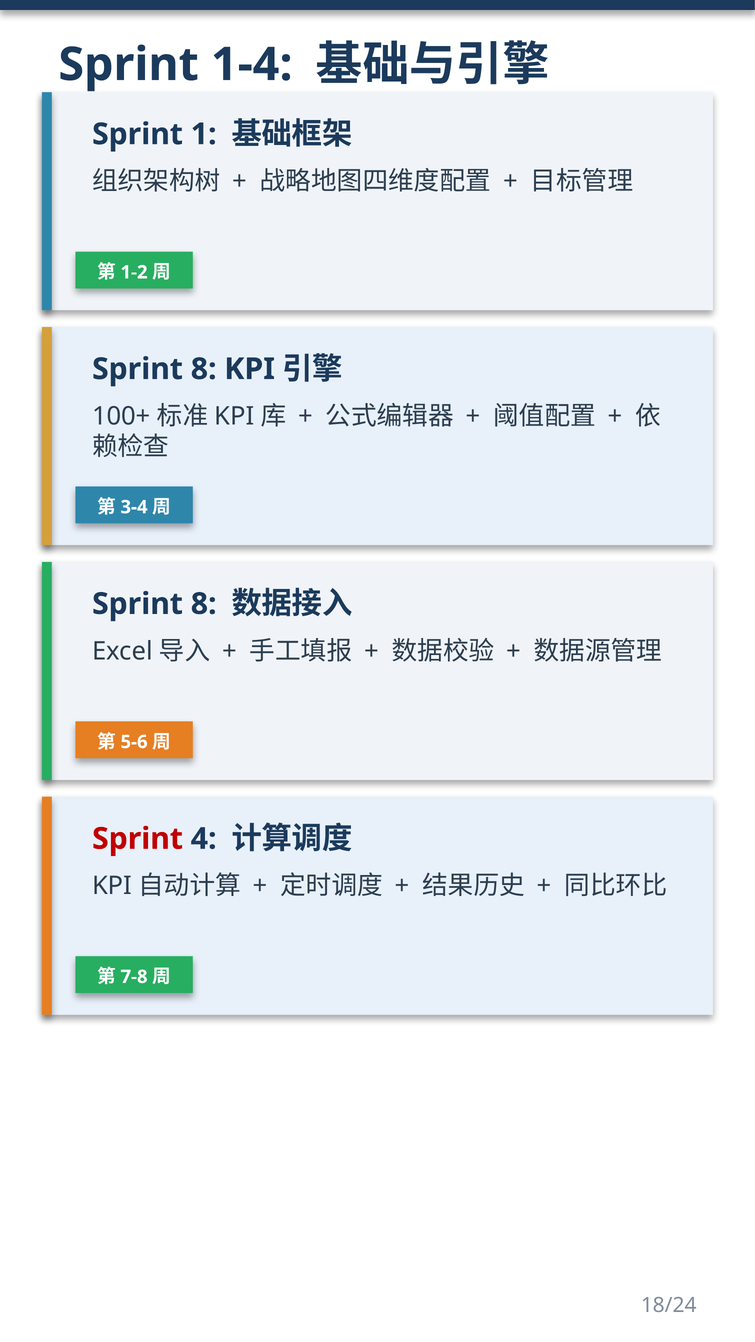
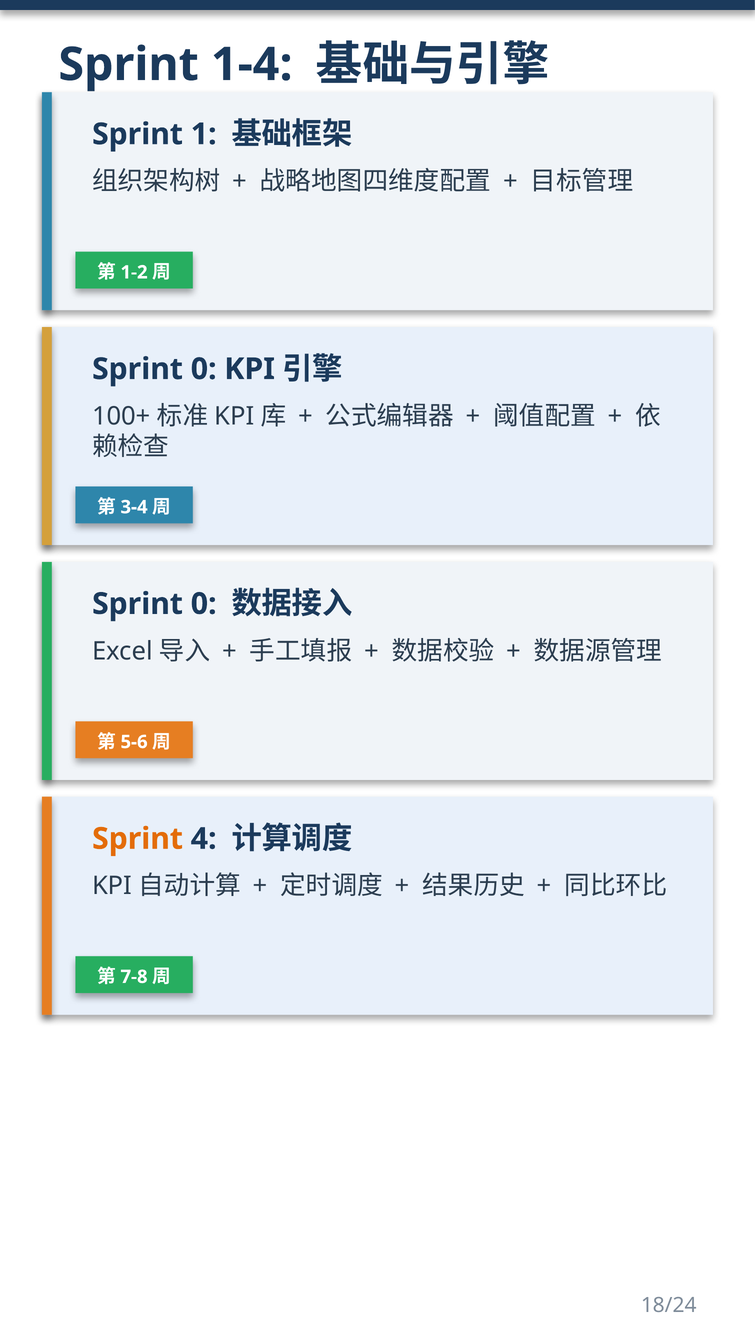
8: 8 -> 0 (204, 369)
8: 8 -> 0 (204, 604)
Sprint colour: red -> orange (138, 839)
